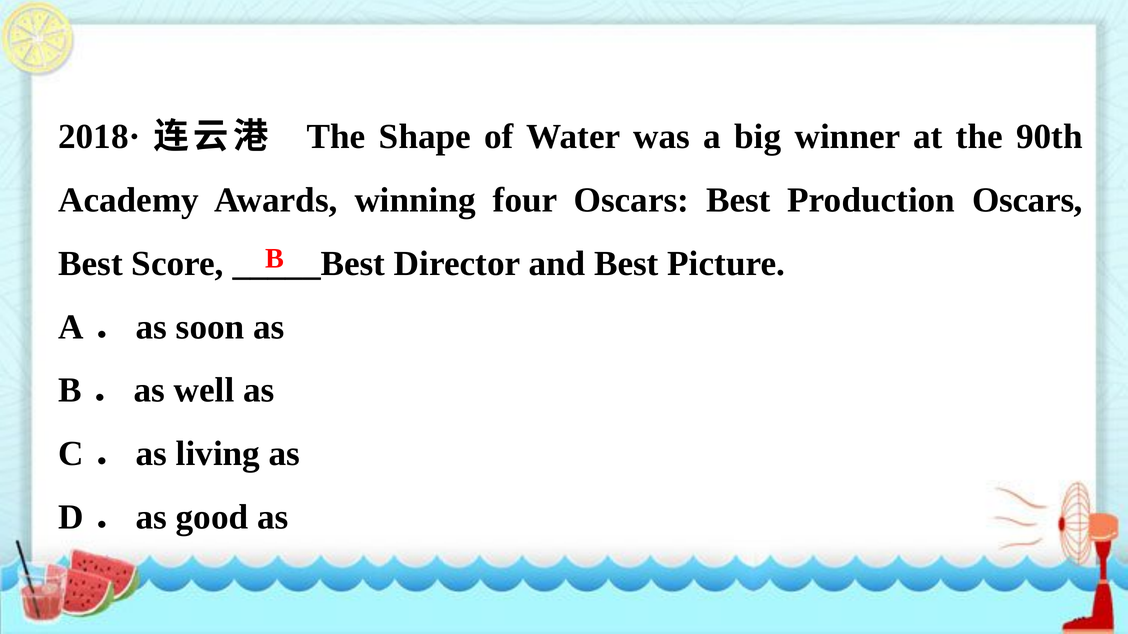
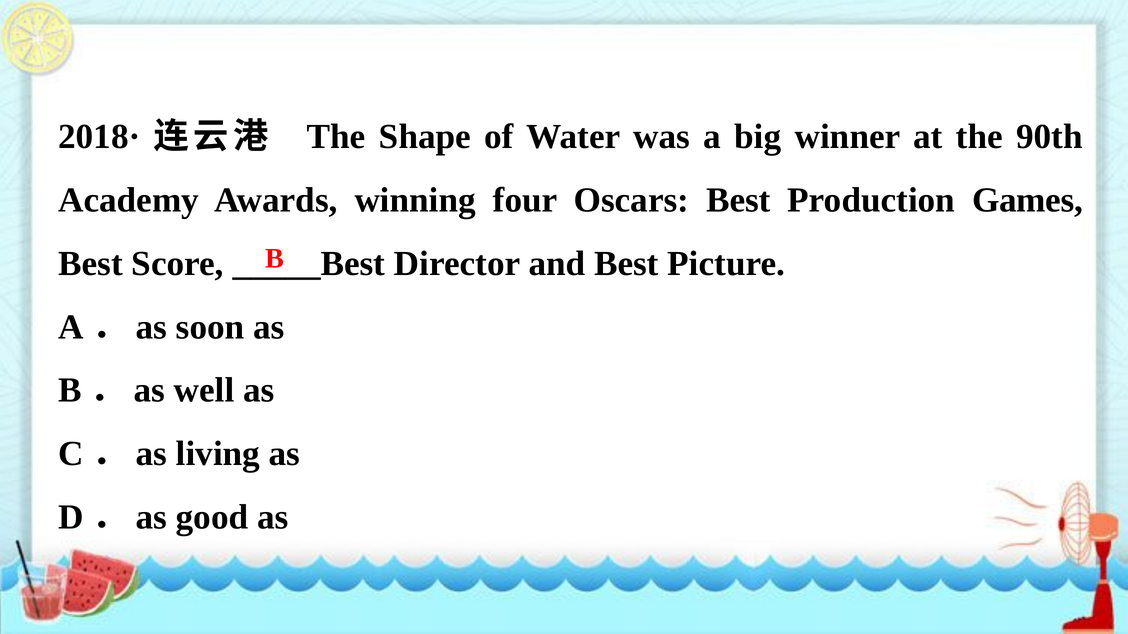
Production Oscars: Oscars -> Games (1027, 200)
